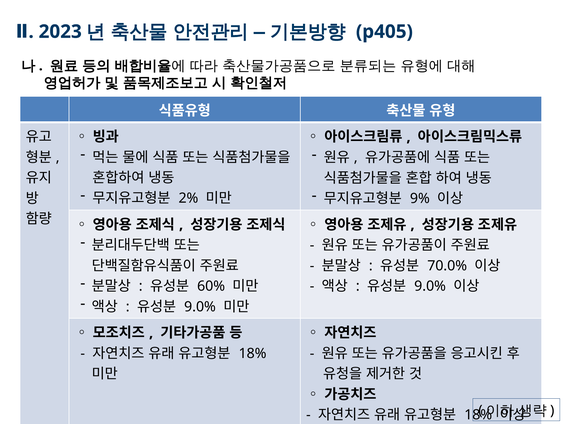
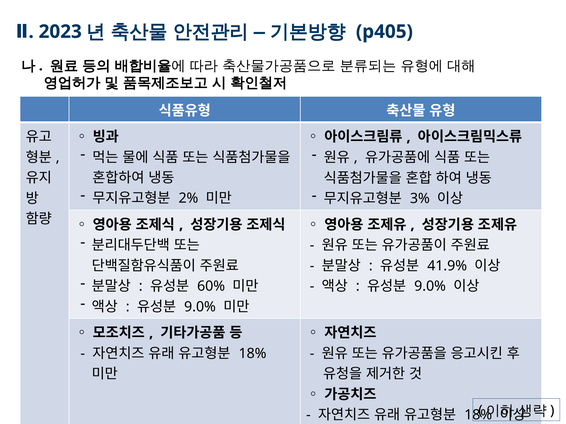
9%: 9% -> 3% (420, 199)
70.0%: 70.0% -> 41.9% (447, 266)
